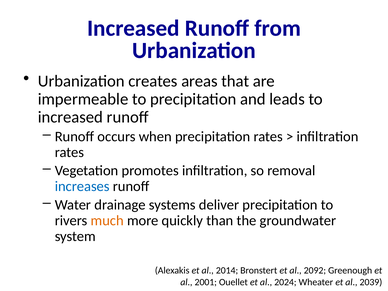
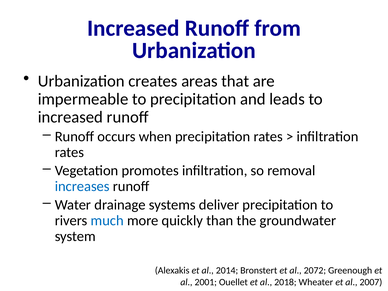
much colour: orange -> blue (107, 221)
2092: 2092 -> 2072 (315, 270)
2024: 2024 -> 2018 (285, 282)
2039: 2039 -> 2007 (371, 282)
